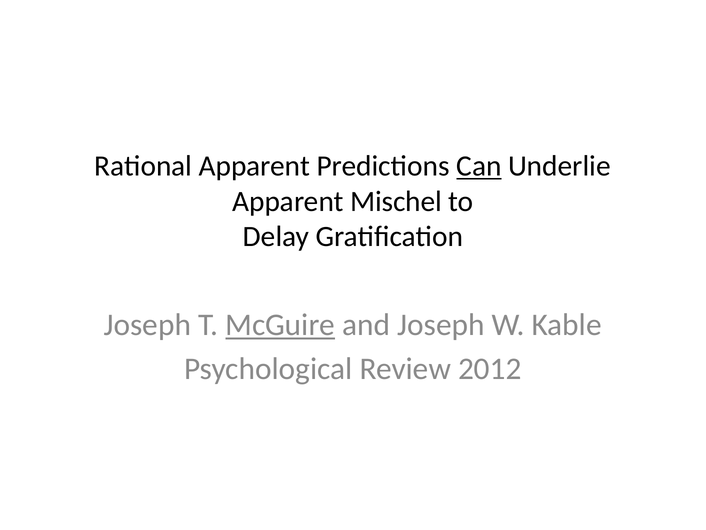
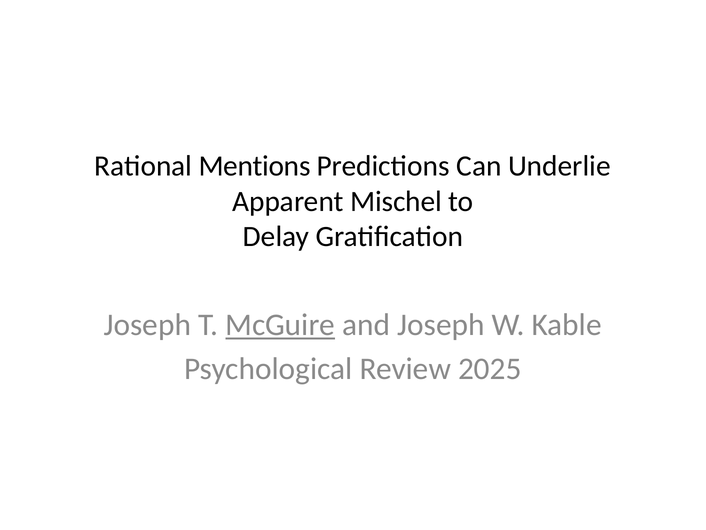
Rational Apparent: Apparent -> Mentions (255, 166)
Can underline: present -> none (479, 166)
2012: 2012 -> 2025 (490, 369)
